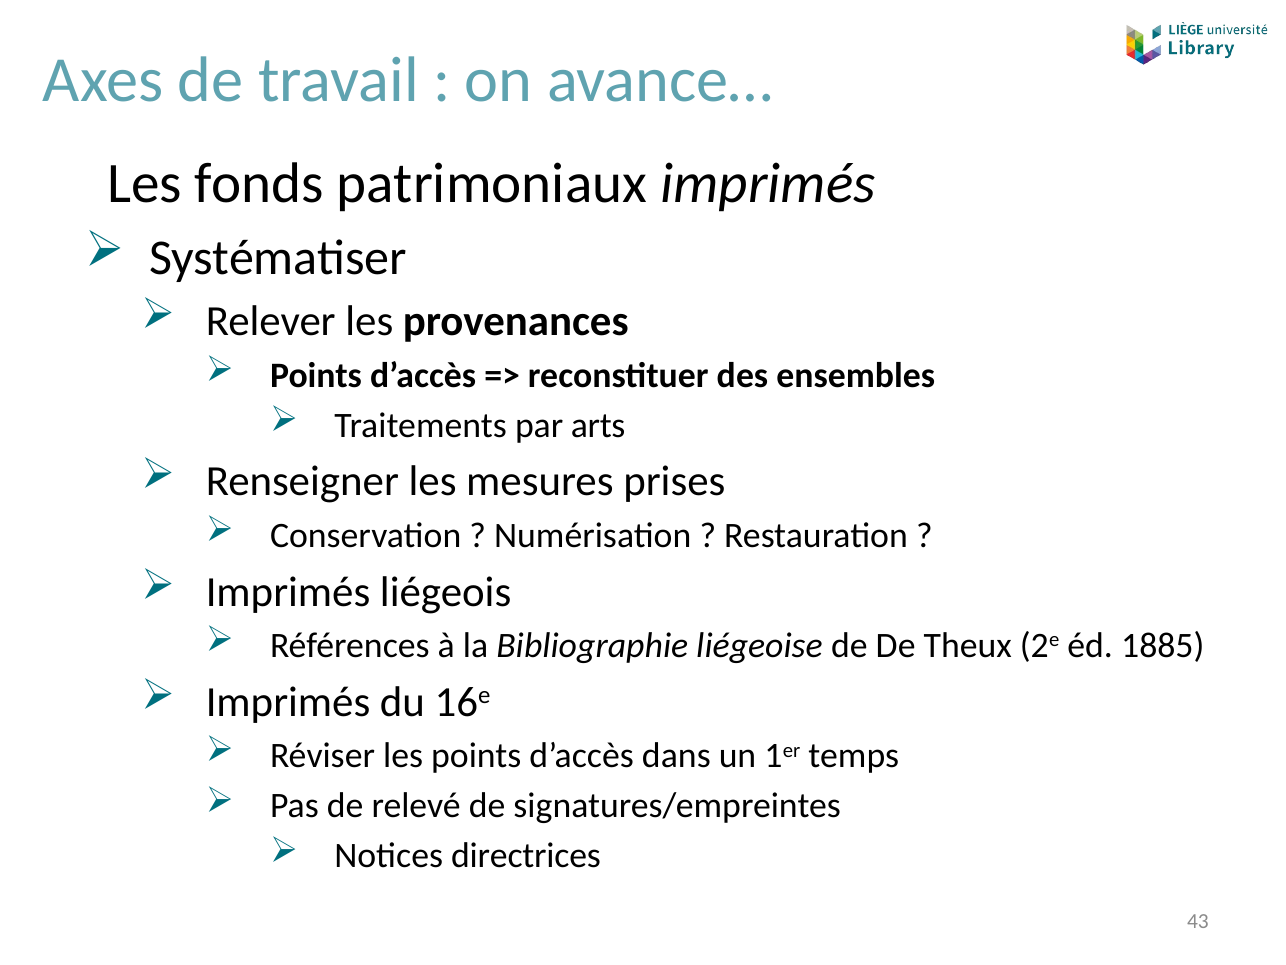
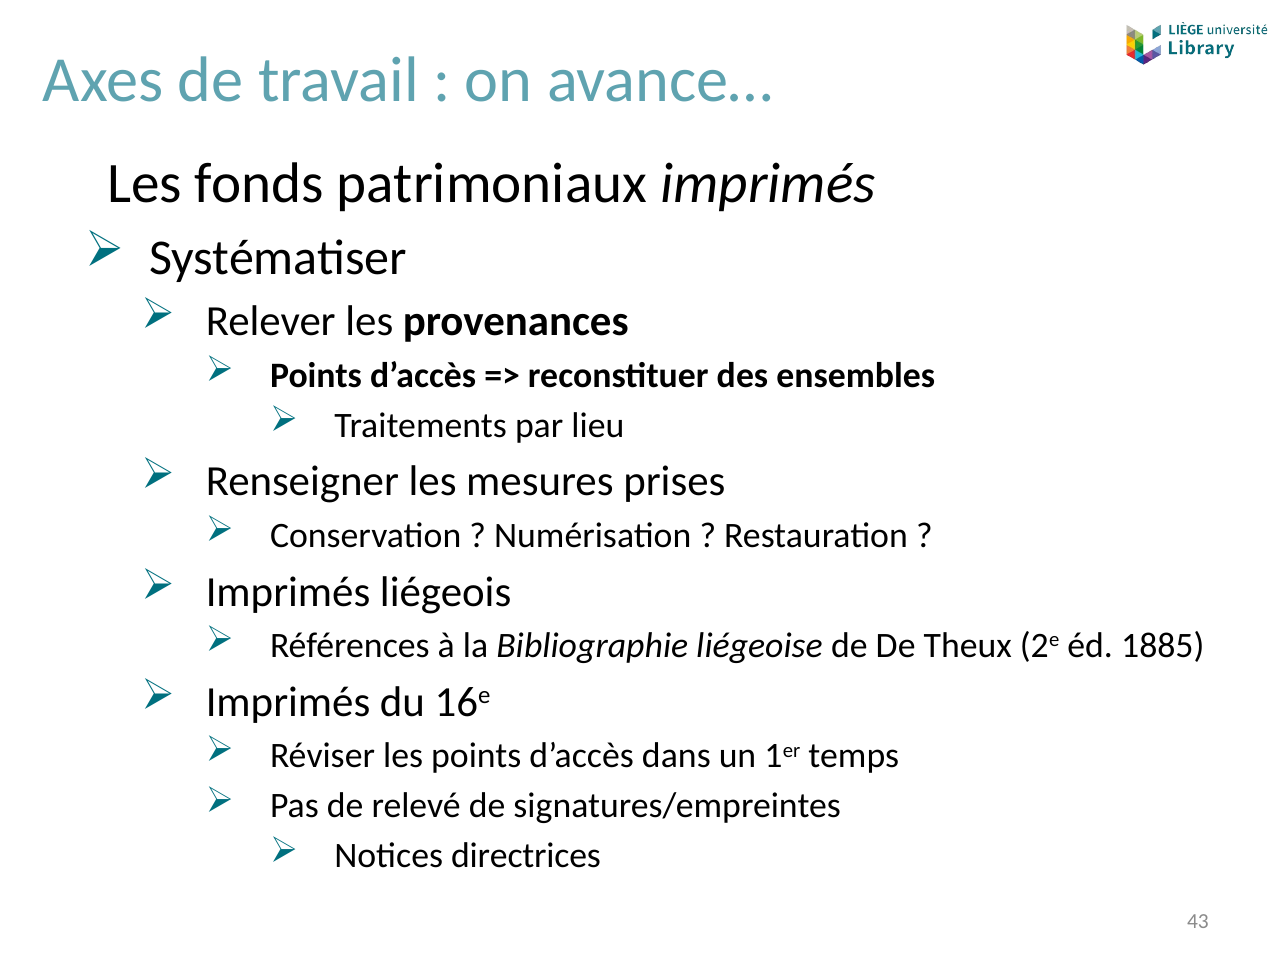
arts: arts -> lieu (598, 425)
